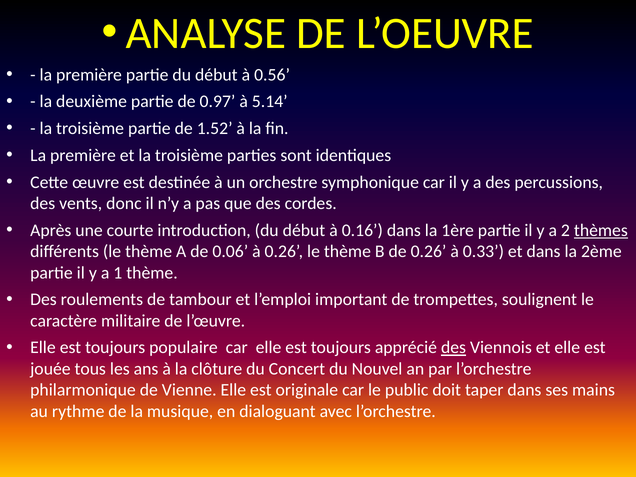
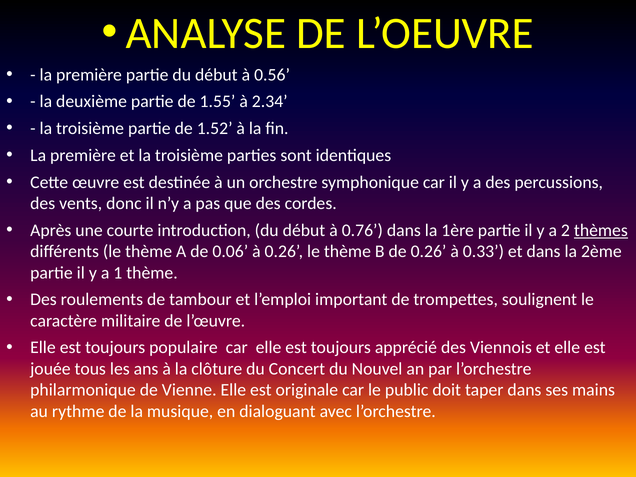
0.97: 0.97 -> 1.55 (217, 102)
5.14: 5.14 -> 2.34 (270, 102)
0.16: 0.16 -> 0.76 (362, 230)
des underline: present -> none (454, 348)
